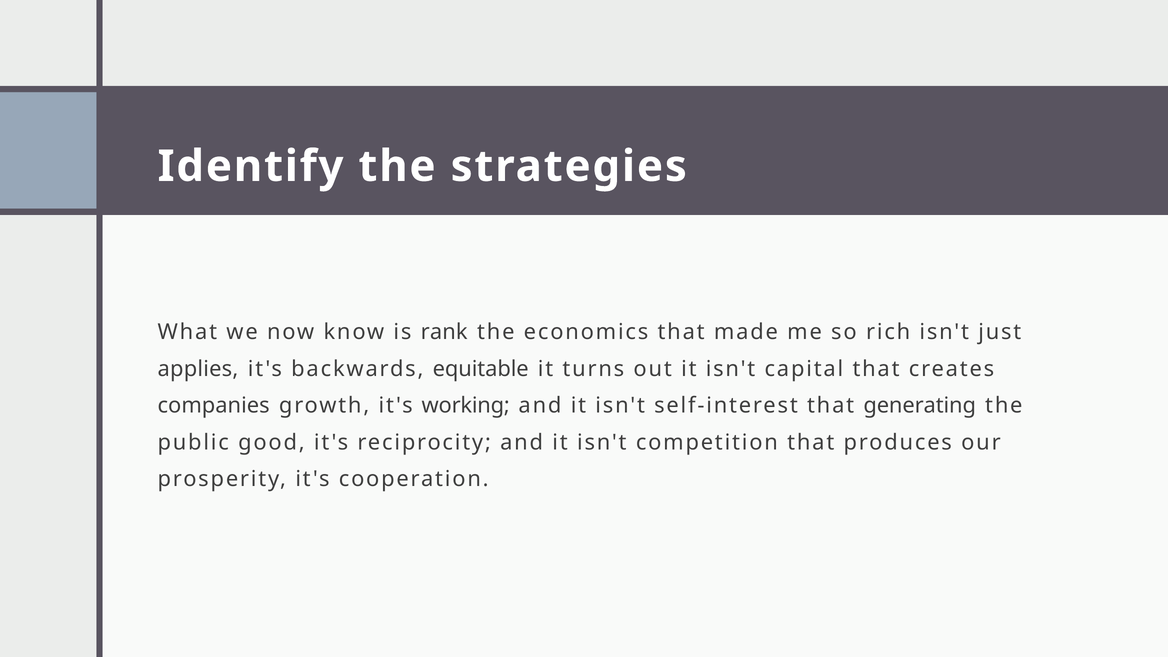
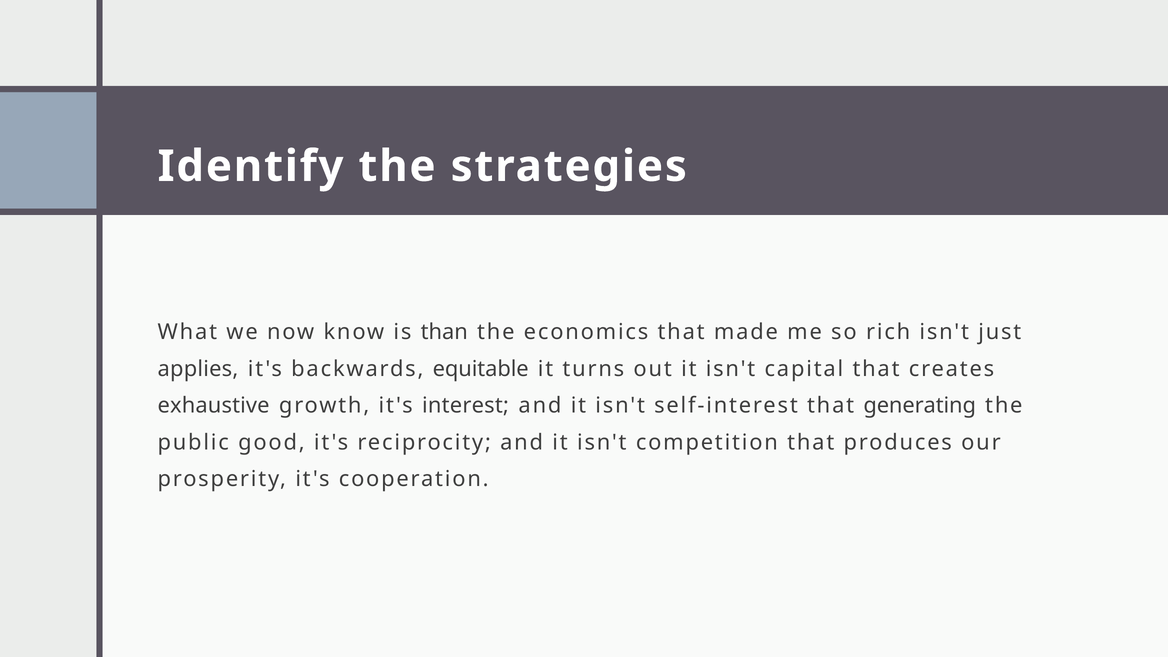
rank: rank -> than (444, 332)
companies: companies -> exhaustive (214, 406)
working: working -> interest (465, 406)
